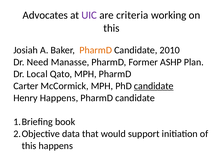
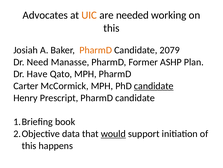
UIC colour: purple -> orange (89, 15)
criteria: criteria -> needed (132, 15)
2010: 2010 -> 2079 (170, 50)
Local: Local -> Have (37, 74)
Henry Happens: Happens -> Prescript (59, 98)
would underline: none -> present (113, 133)
